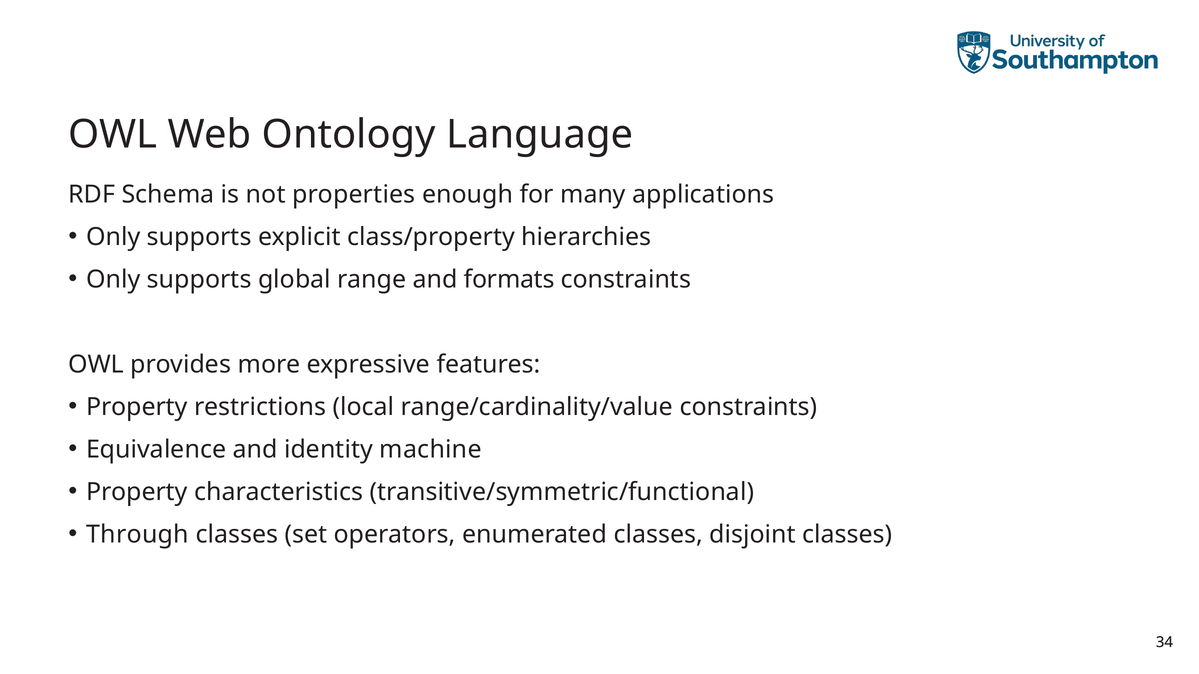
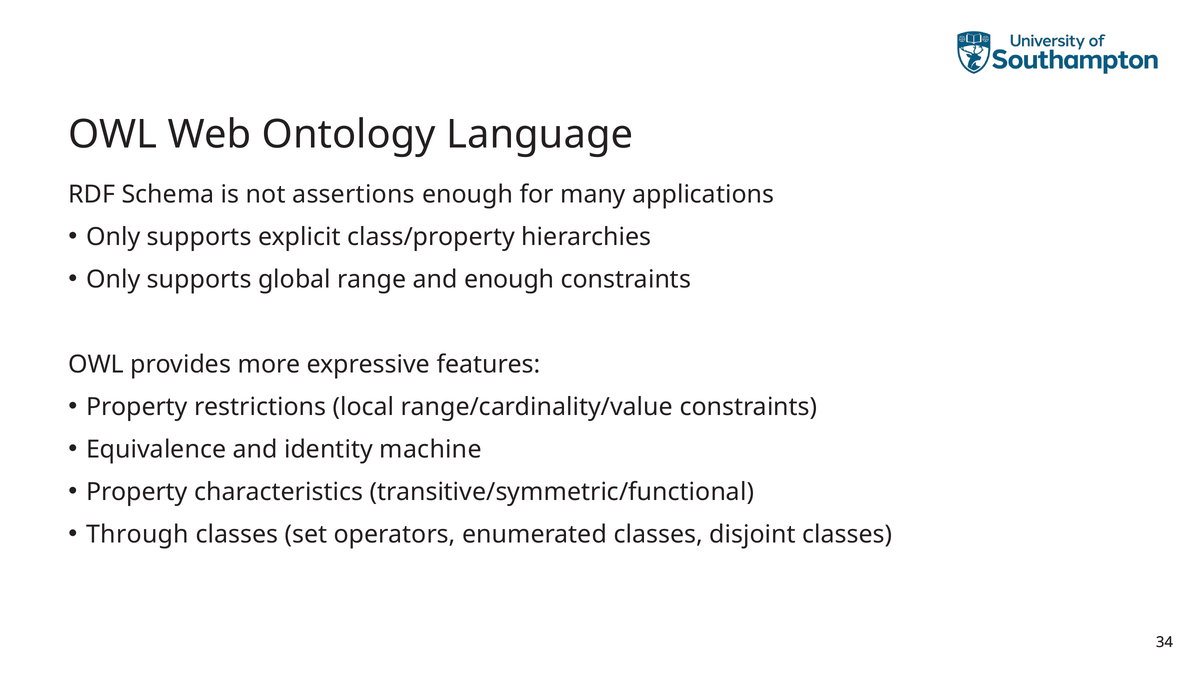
properties: properties -> assertions (354, 195)
and formats: formats -> enough (509, 280)
